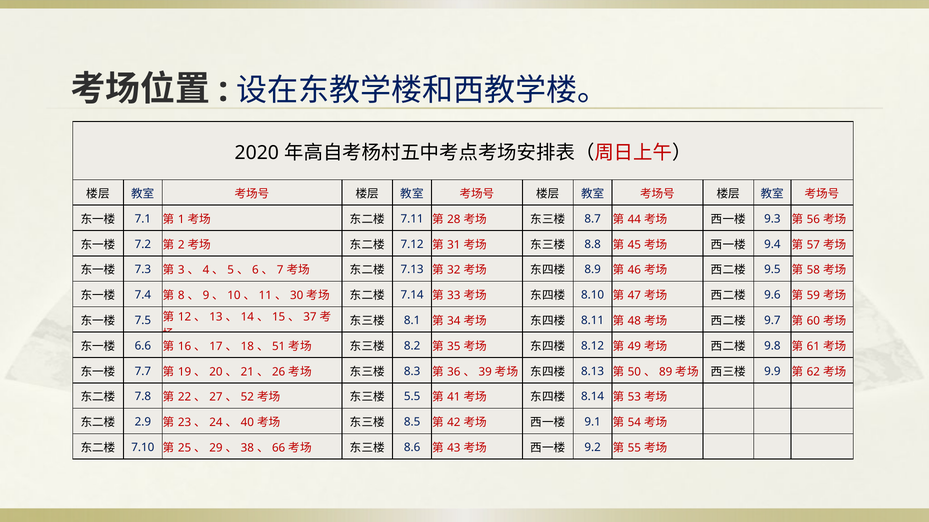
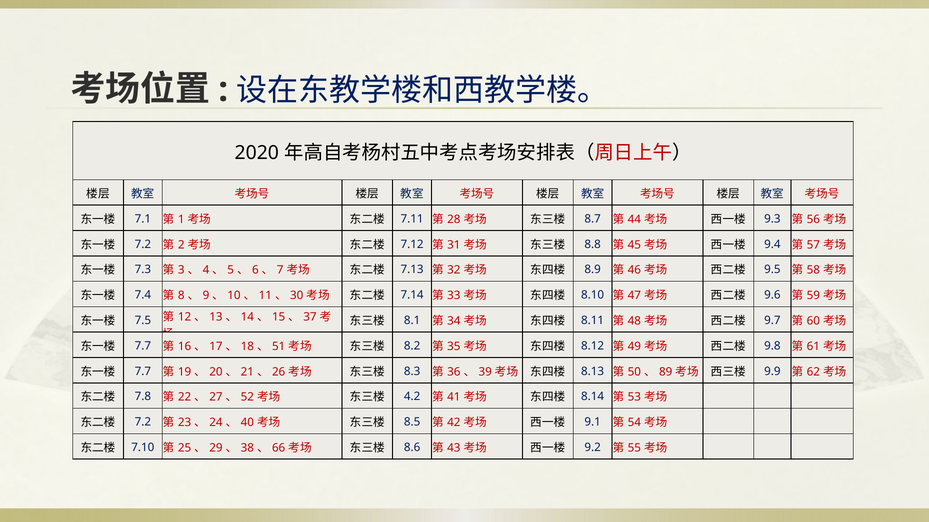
6.6: 6.6 -> 7.7 (143, 346)
5.5: 5.5 -> 4.2 (412, 397)
2.9: 2.9 -> 7.2 (143, 422)
